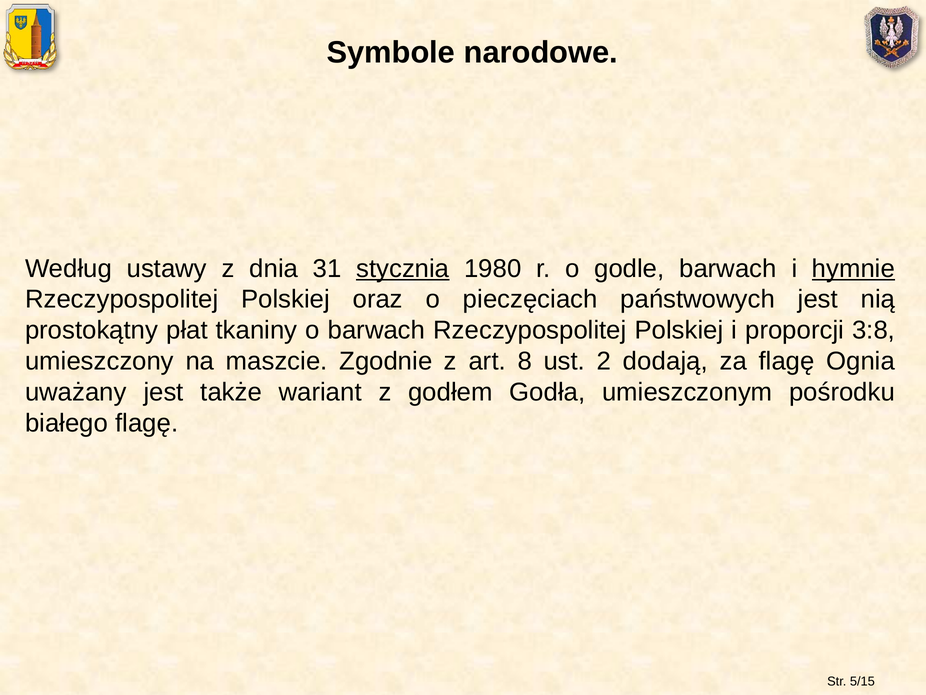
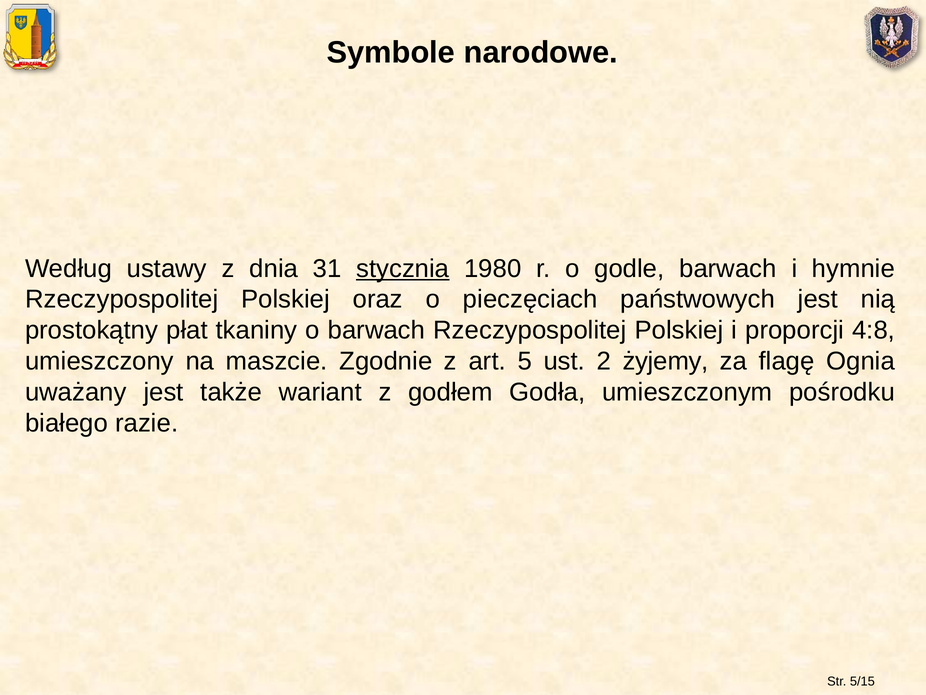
hymnie underline: present -> none (853, 268)
3:8: 3:8 -> 4:8 (874, 330)
8: 8 -> 5 (525, 361)
dodają: dodają -> żyjemy (666, 361)
białego flagę: flagę -> razie (147, 423)
